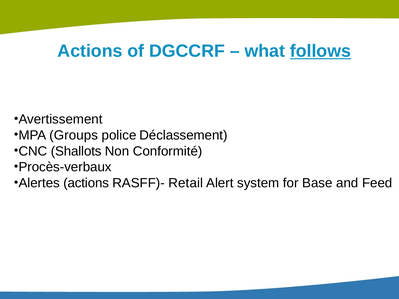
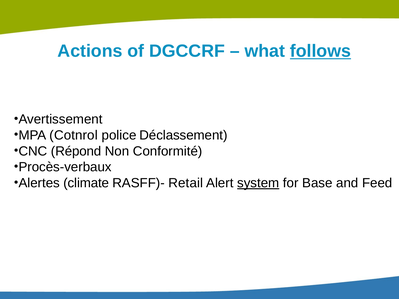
Groups: Groups -> Cotnrol (74, 135)
Shallots: Shallots -> Répond (76, 151)
Alertes actions: actions -> climate (86, 183)
system underline: none -> present (258, 183)
